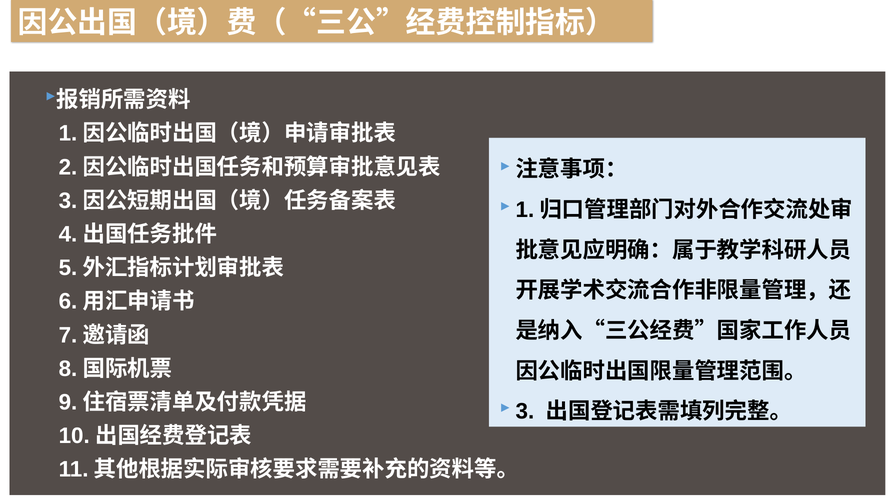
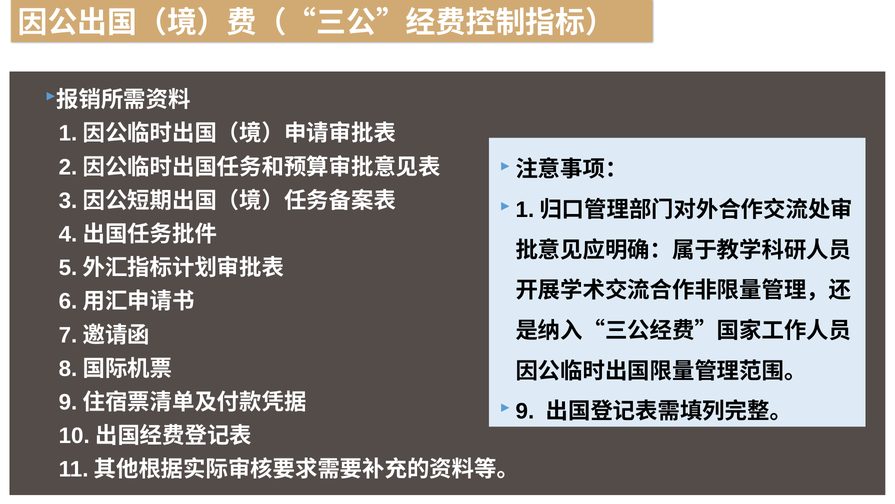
3: 3 -> 9 (525, 411)
